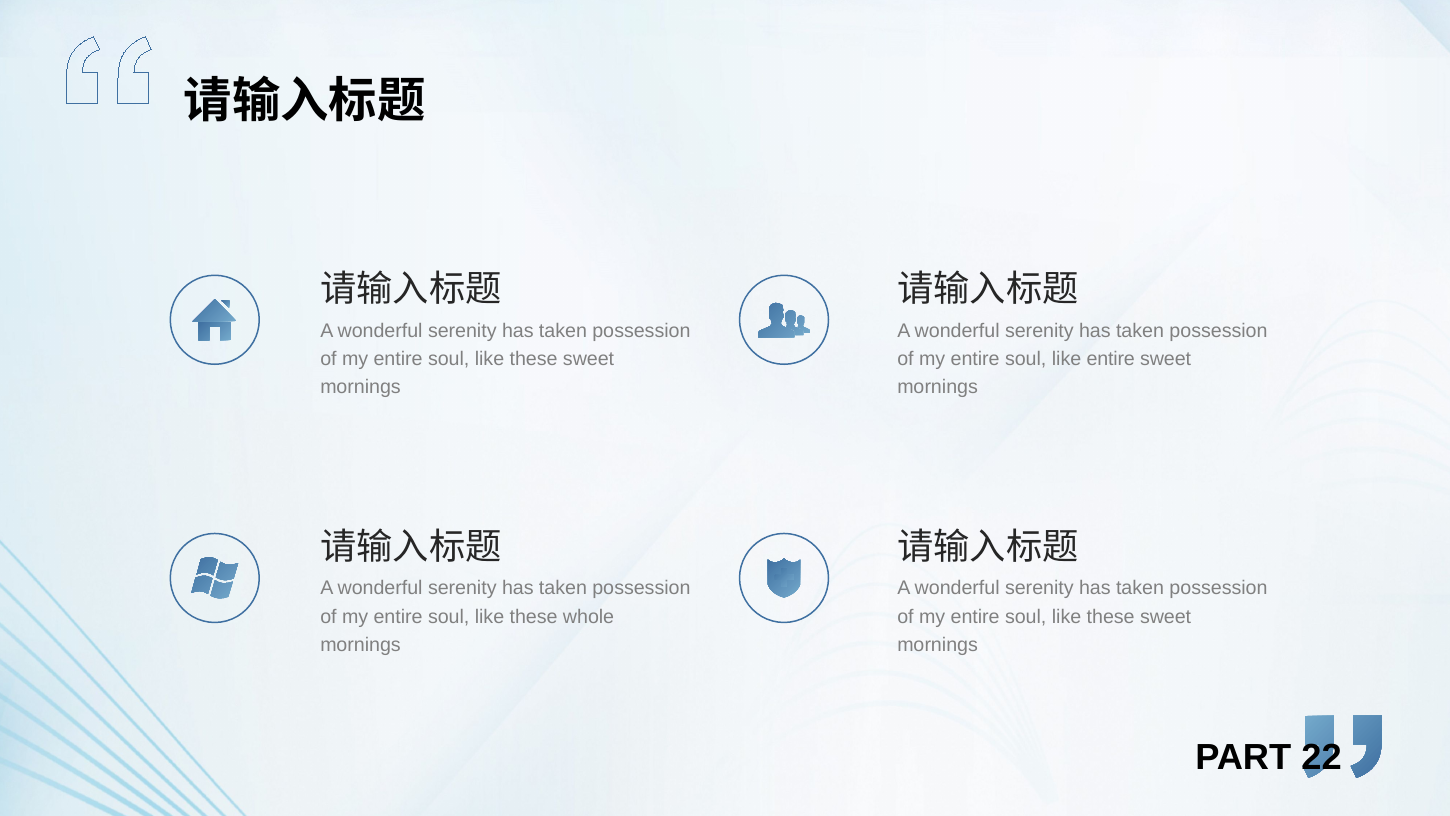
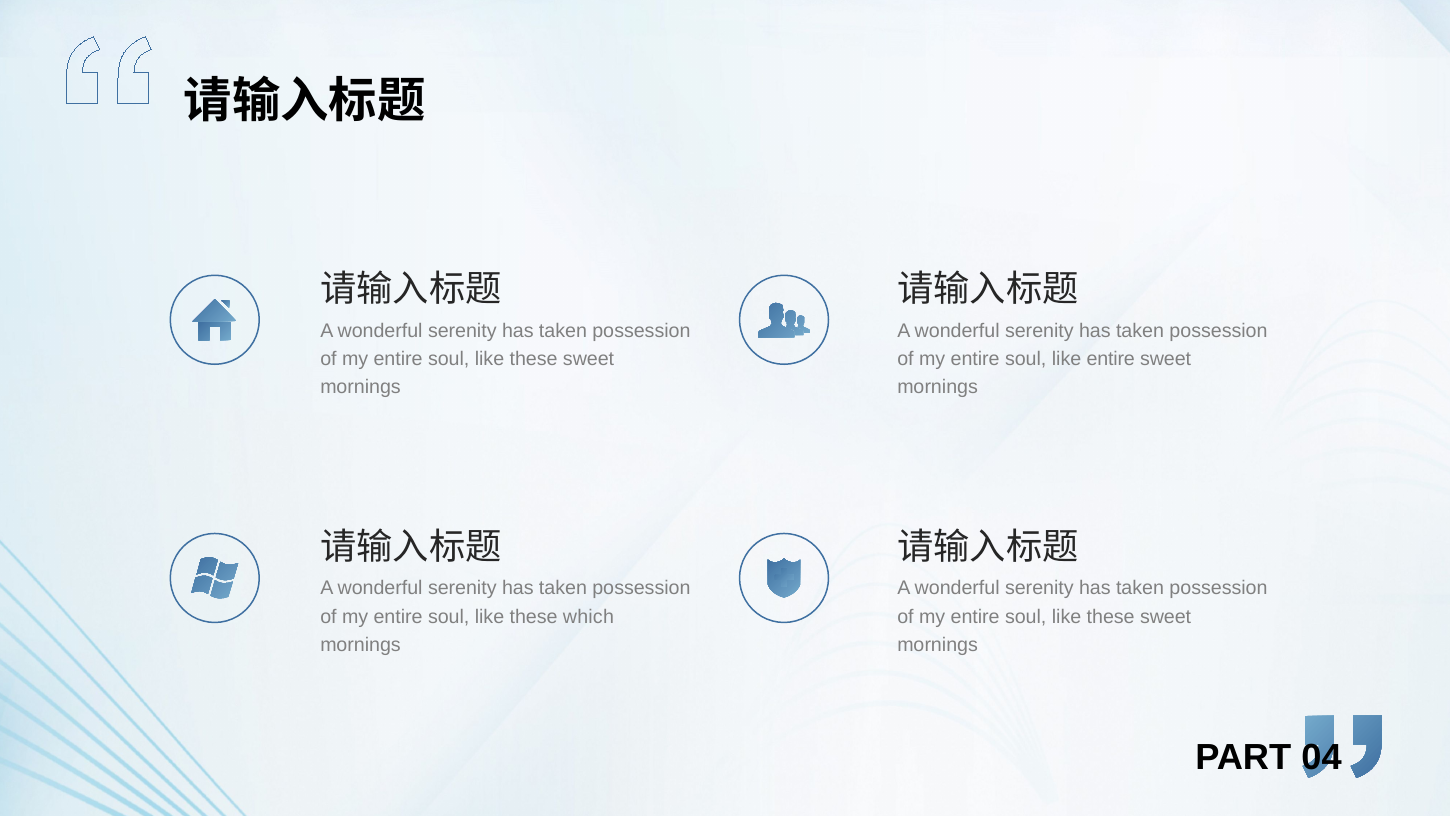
whole: whole -> which (588, 616)
22: 22 -> 04 (1322, 757)
